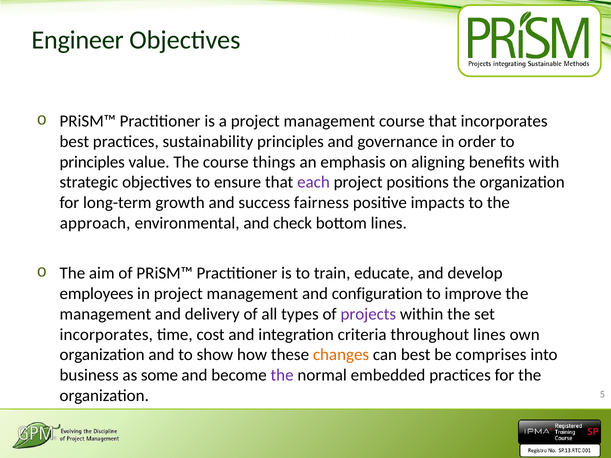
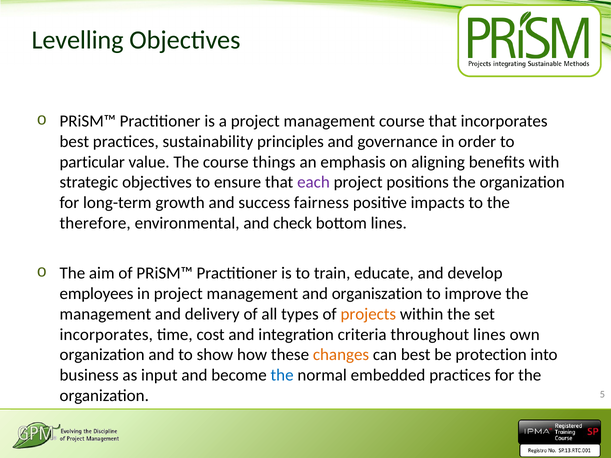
Engineer: Engineer -> Levelling (78, 40)
principles: principles -> particular (92, 162)
approach: approach -> therefore (95, 223)
configuration: configuration -> organiszation (377, 294)
projects colour: purple -> orange (368, 314)
comprises: comprises -> protection (491, 355)
some: some -> input (159, 375)
the colour: purple -> blue (282, 375)
